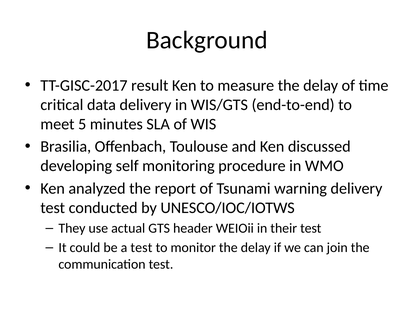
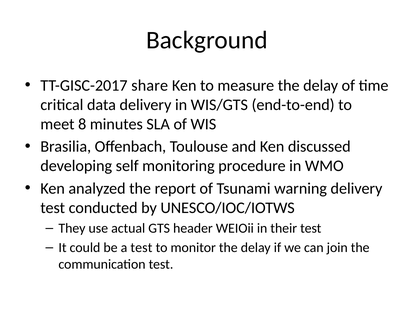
result: result -> share (150, 85)
5: 5 -> 8 (82, 124)
